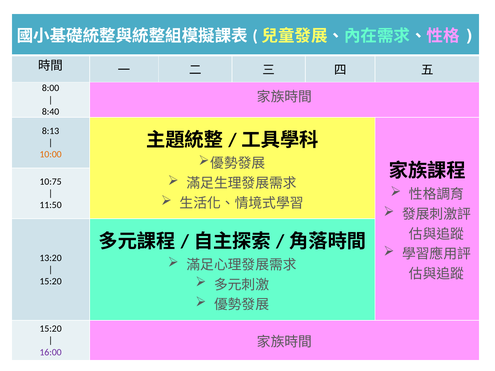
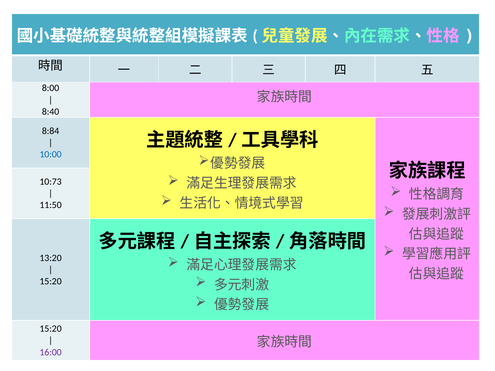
8:13: 8:13 -> 8:84 (51, 131)
10:00 colour: orange -> blue (51, 155)
10:75: 10:75 -> 10:73 (51, 182)
